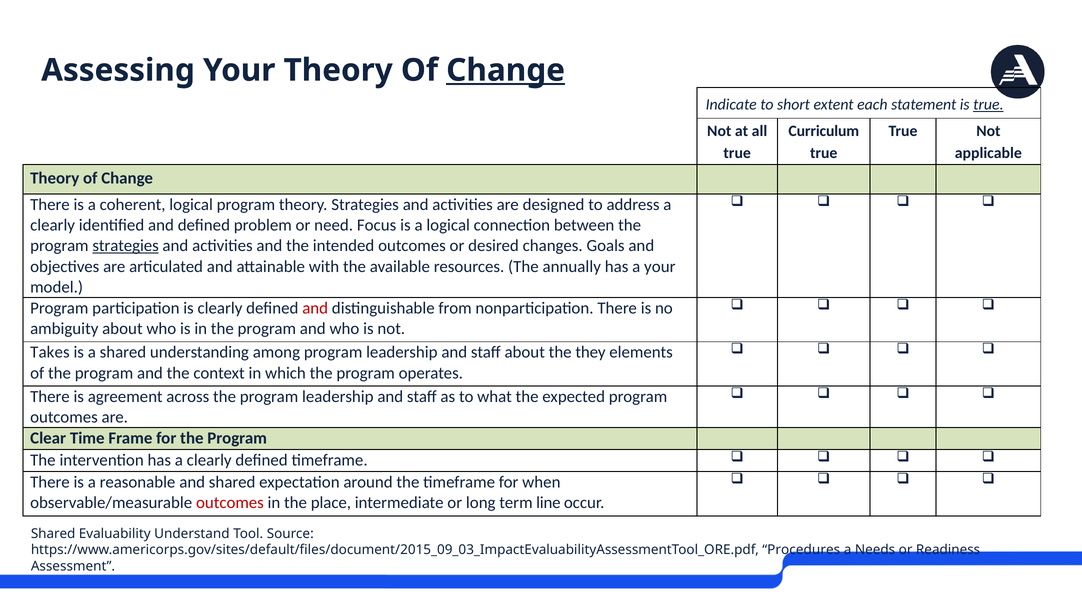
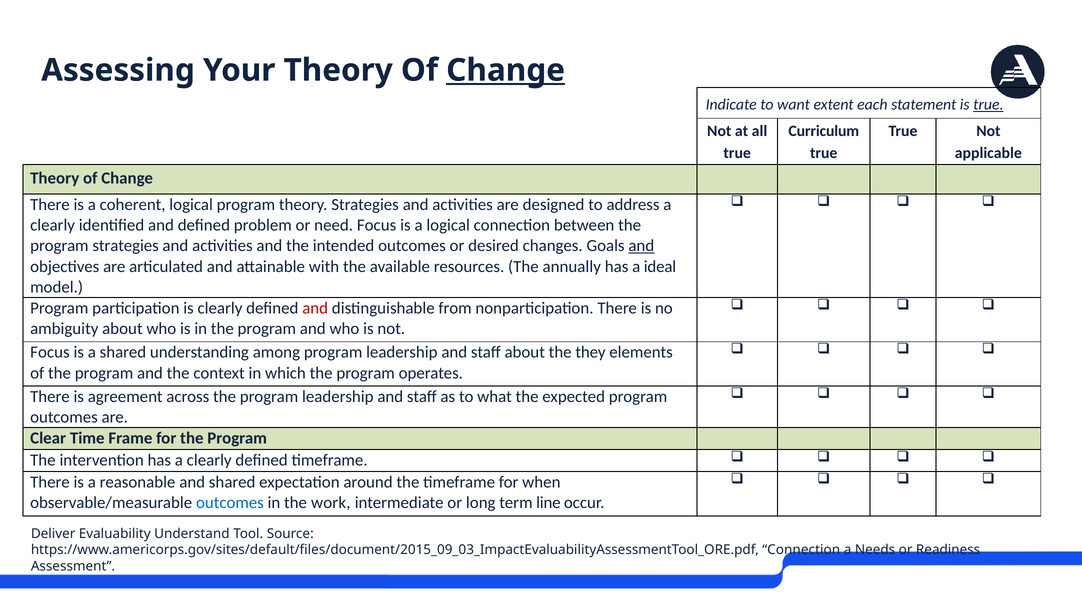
short: short -> want (794, 104)
strategies underline: present -> none (126, 246)
and underline: none -> present (641, 246)
a your: your -> ideal (660, 266)
Takes: Takes -> Focus (50, 352)
outcomes colour: red -> blue (230, 503)
place: place -> work (331, 503)
Shared: Shared -> Deliver (53, 533)
Procedures: Procedures -> Connection (801, 549)
